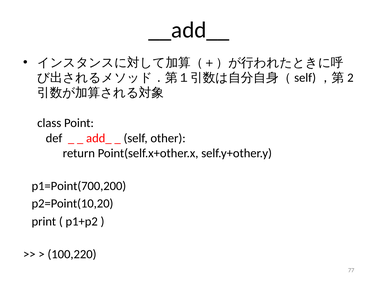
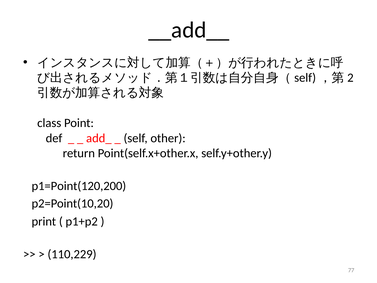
p1=Point(700,200: p1=Point(700,200 -> p1=Point(120,200 (79, 186)
100,220: 100,220 -> 110,229 (72, 254)
